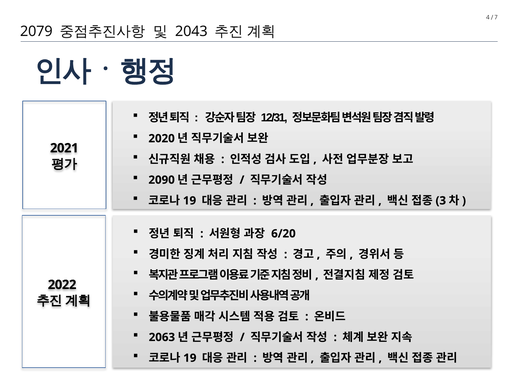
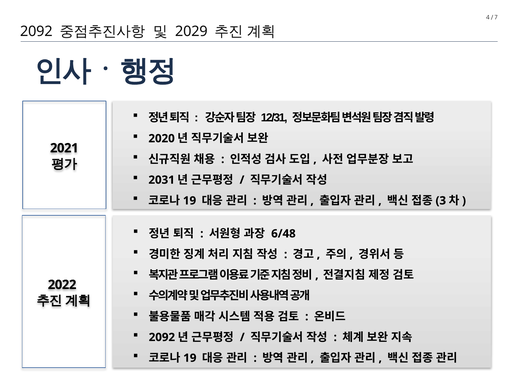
2079: 2079 -> 2092 (36, 32)
2043: 2043 -> 2029 (191, 32)
2090: 2090 -> 2031 (162, 180)
6/20: 6/20 -> 6/48 (283, 234)
2063: 2063 -> 2092 (162, 337)
